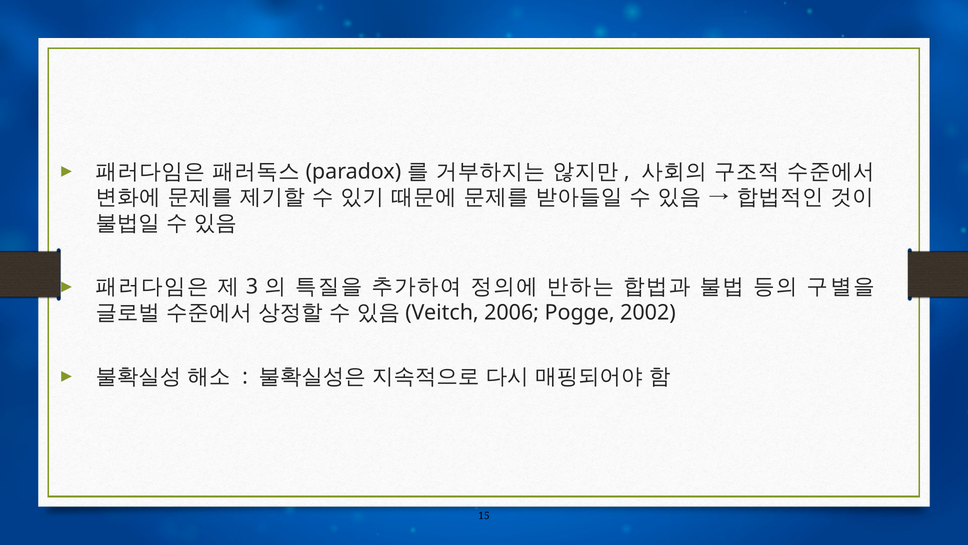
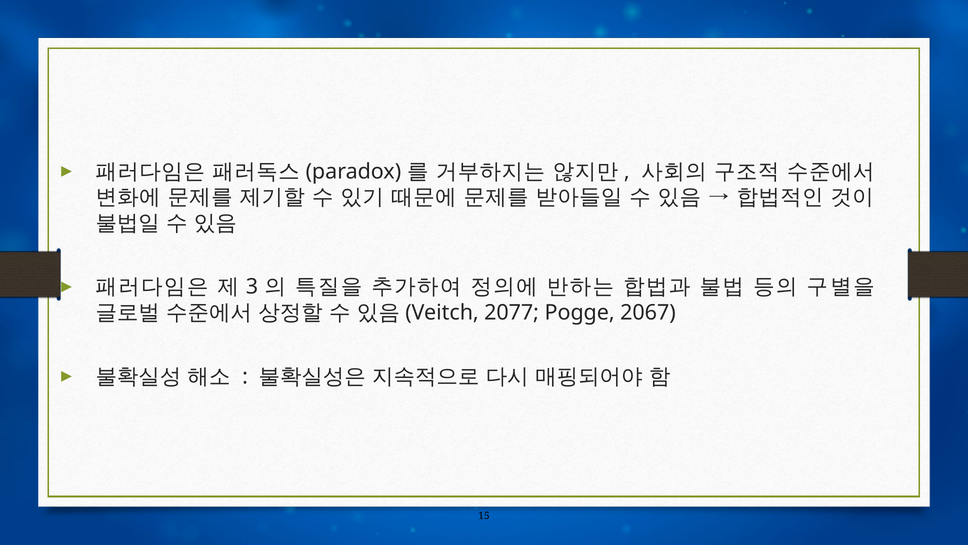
2006: 2006 -> 2077 (512, 312)
2002: 2002 -> 2067 (648, 312)
